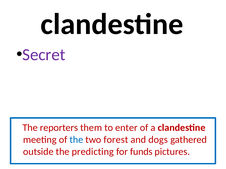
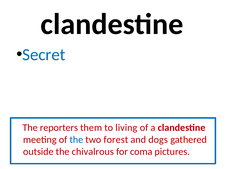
Secret colour: purple -> blue (44, 55)
enter: enter -> living (126, 128)
predicting: predicting -> chivalrous (93, 152)
funds: funds -> coma (141, 152)
